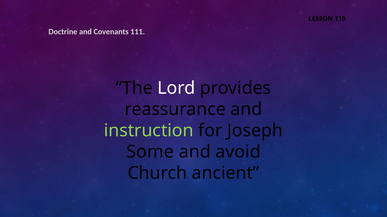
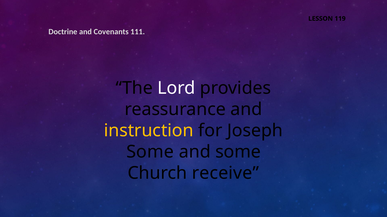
instruction colour: light green -> yellow (149, 131)
and avoid: avoid -> some (238, 152)
ancient: ancient -> receive (225, 174)
